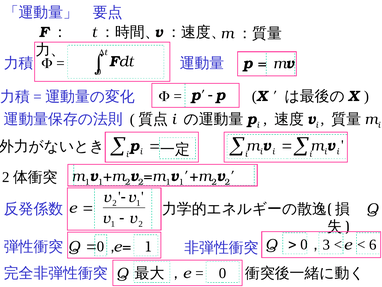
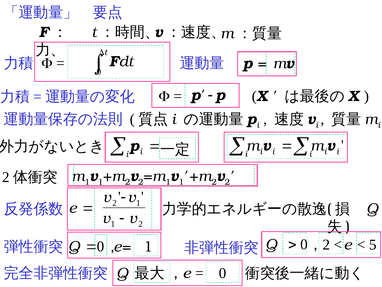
Q 3: 3 -> 2 (326, 244)
6: 6 -> 5 (373, 244)
